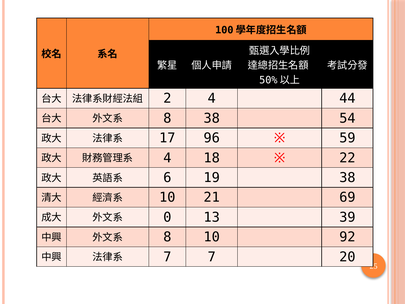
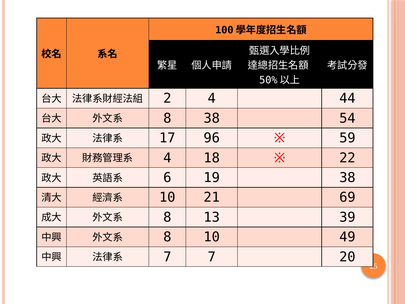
0: 0 -> 8 (167, 217)
92: 92 -> 49 (347, 237)
